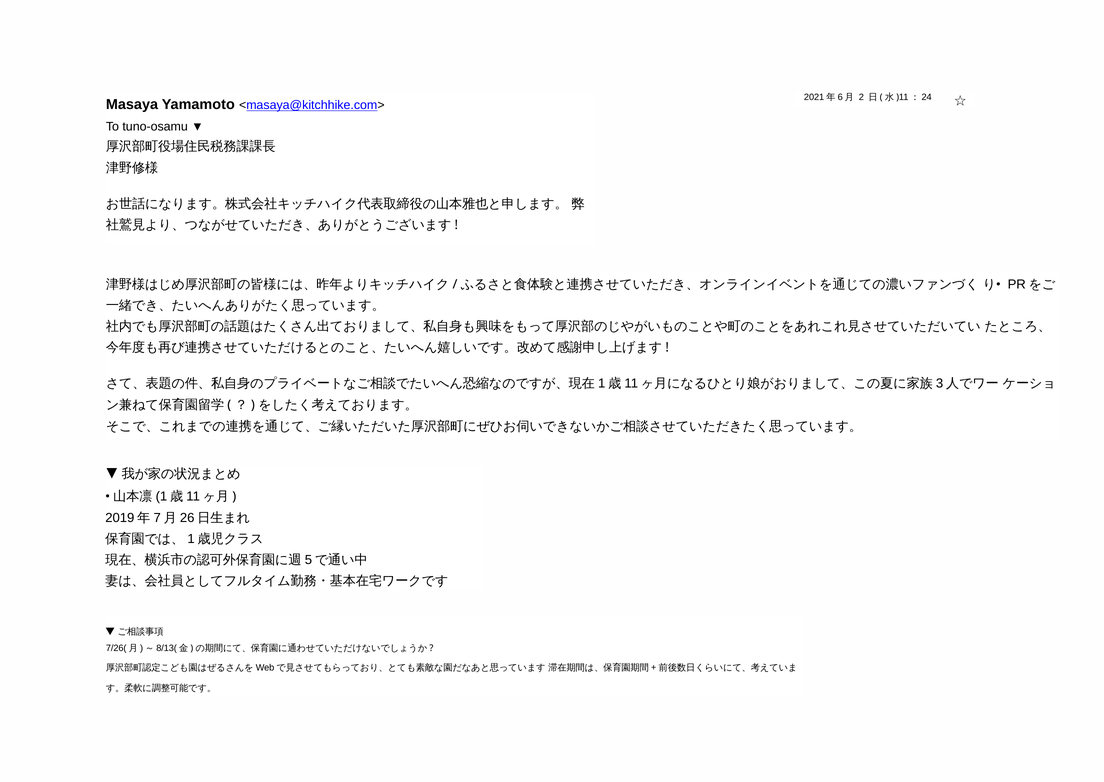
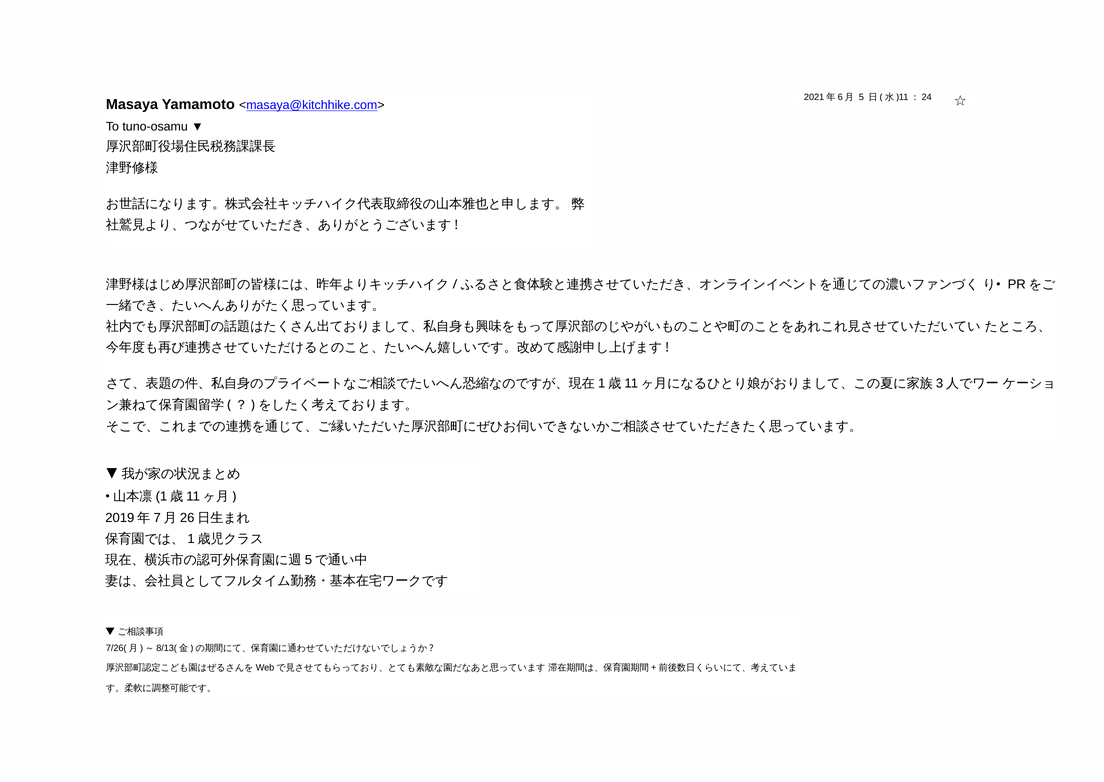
2: 2 -> 5 (861, 97)
